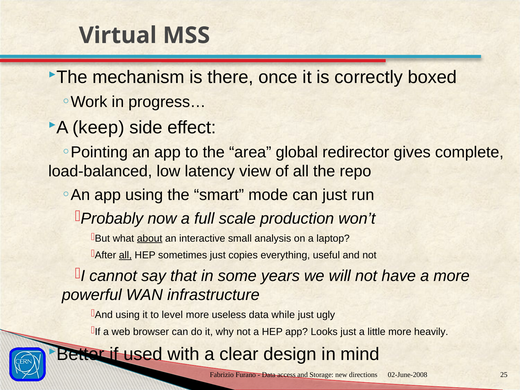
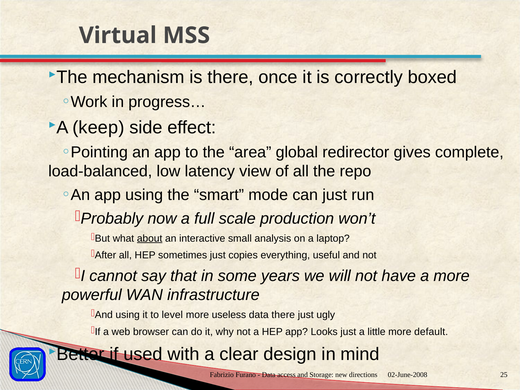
all underline: present -> none (125, 255)
data while: while -> there (283, 315)
heavily: heavily -> default (431, 332)
